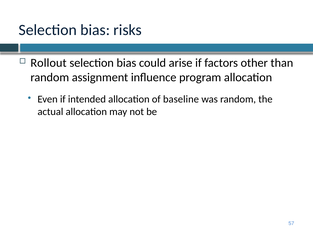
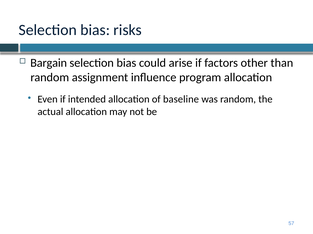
Rollout: Rollout -> Bargain (49, 63)
